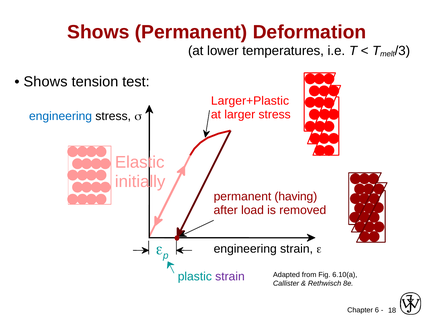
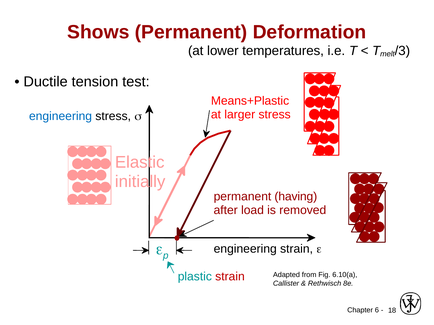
Shows: Shows -> Ductile (46, 82)
Larger+Plastic: Larger+Plastic -> Means+Plastic (250, 101)
strain colour: purple -> red (230, 277)
